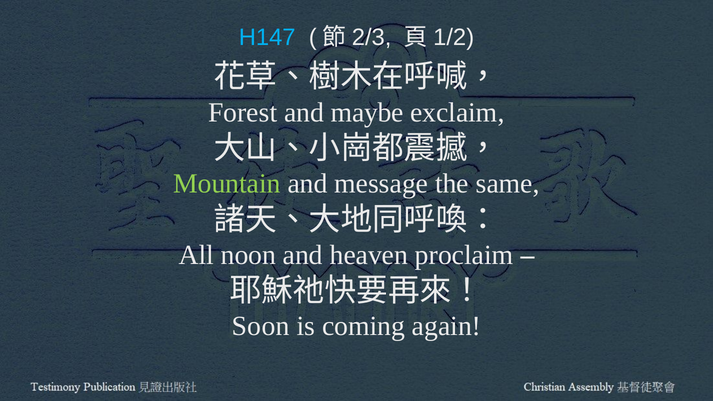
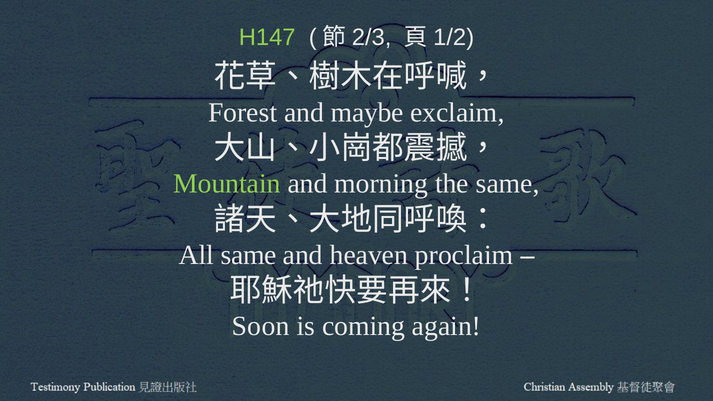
H147 colour: light blue -> light green (267, 37)
message: message -> morning (381, 184)
All noon: noon -> same (249, 255)
